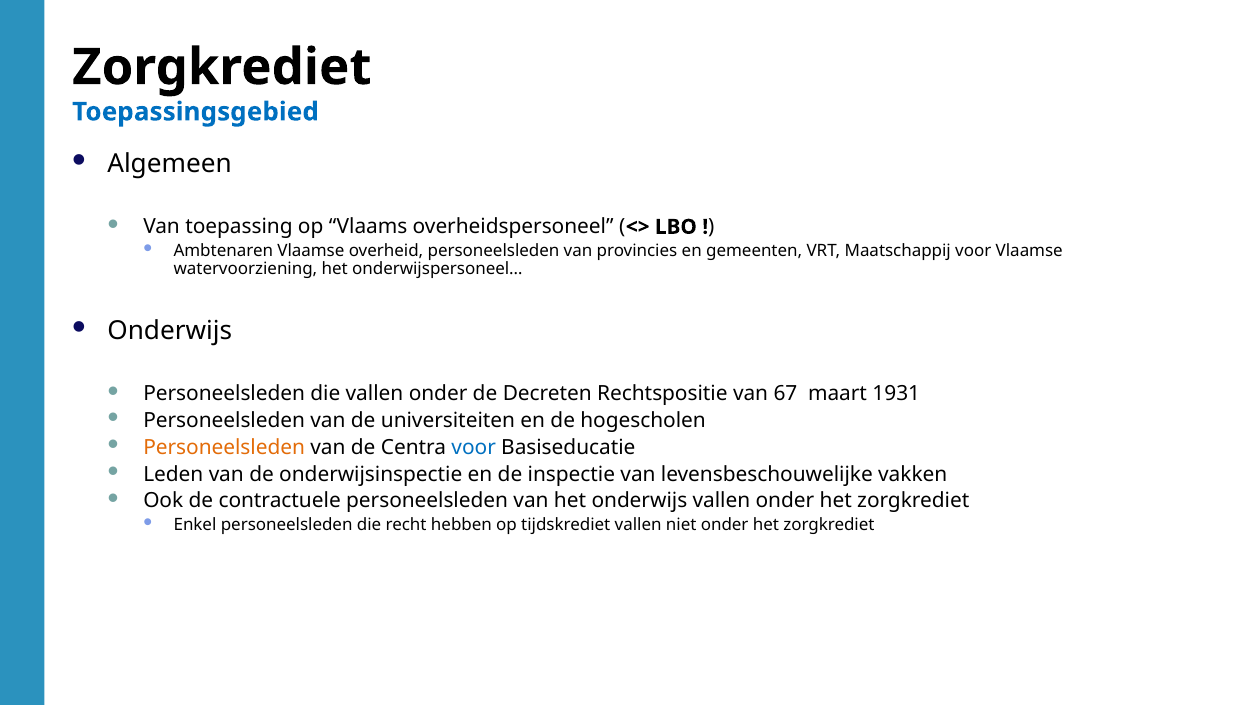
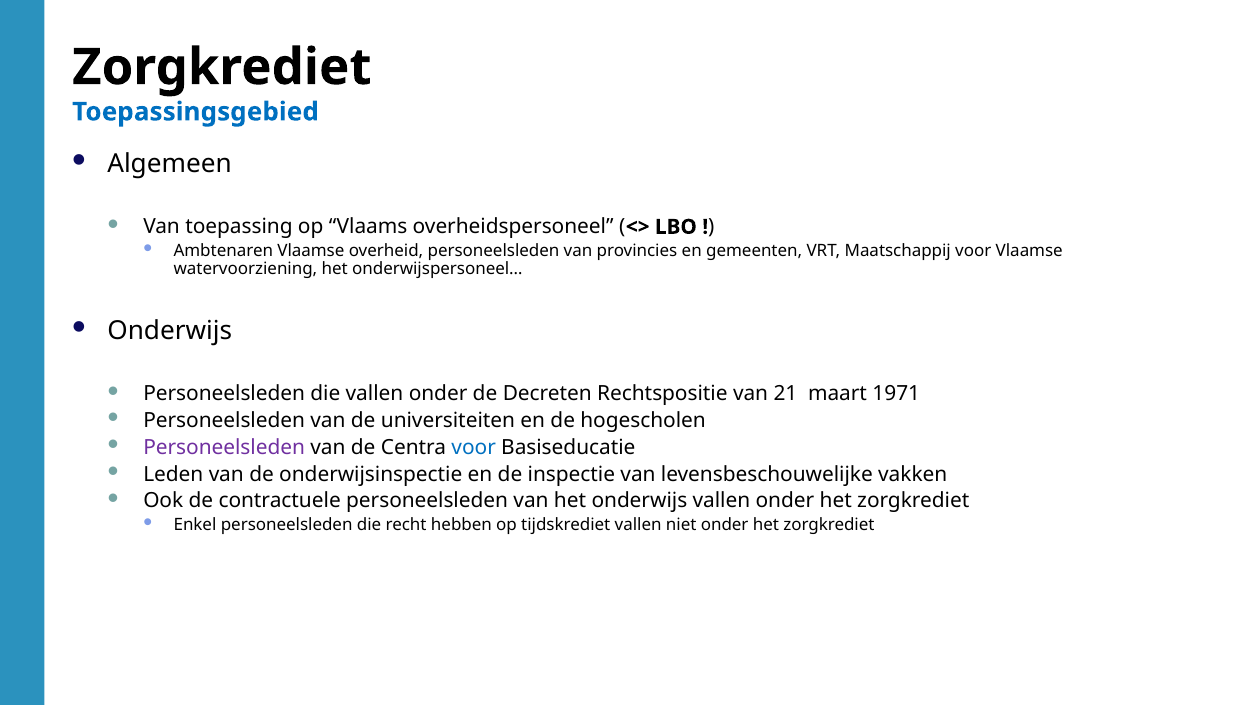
67: 67 -> 21 (785, 394)
1931: 1931 -> 1971 (896, 394)
Personeelsleden colour: orange -> purple (224, 448)
